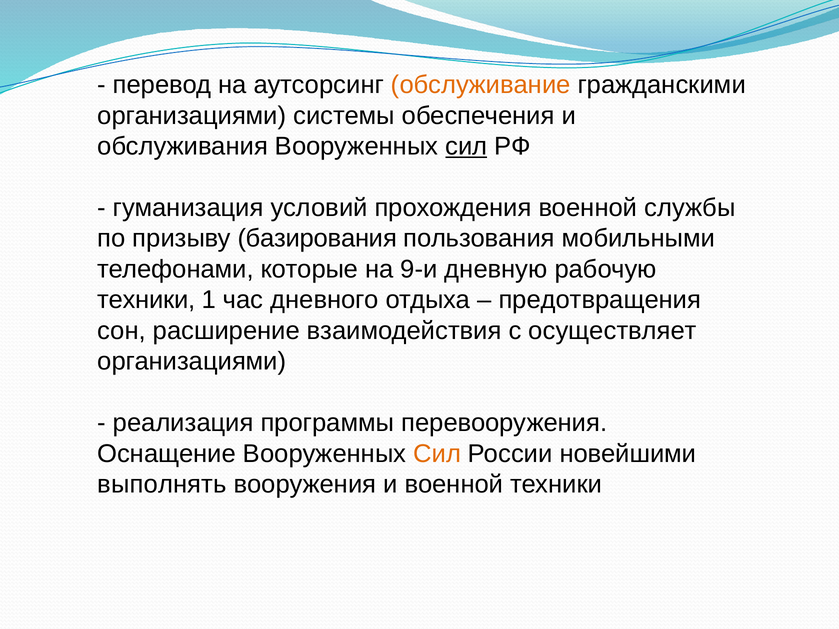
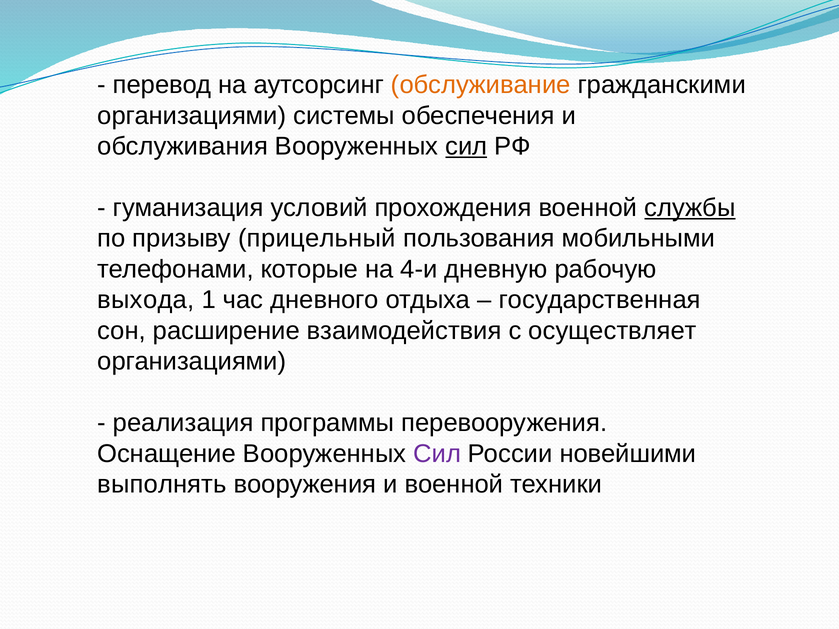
службы underline: none -> present (690, 208)
базирования: базирования -> прицельный (317, 239)
9-и: 9-и -> 4-и (419, 269)
техники: техники -> выхода (146, 300)
предотвращения: предотвращения -> государственная (600, 300)
Сил colour: orange -> purple (437, 454)
